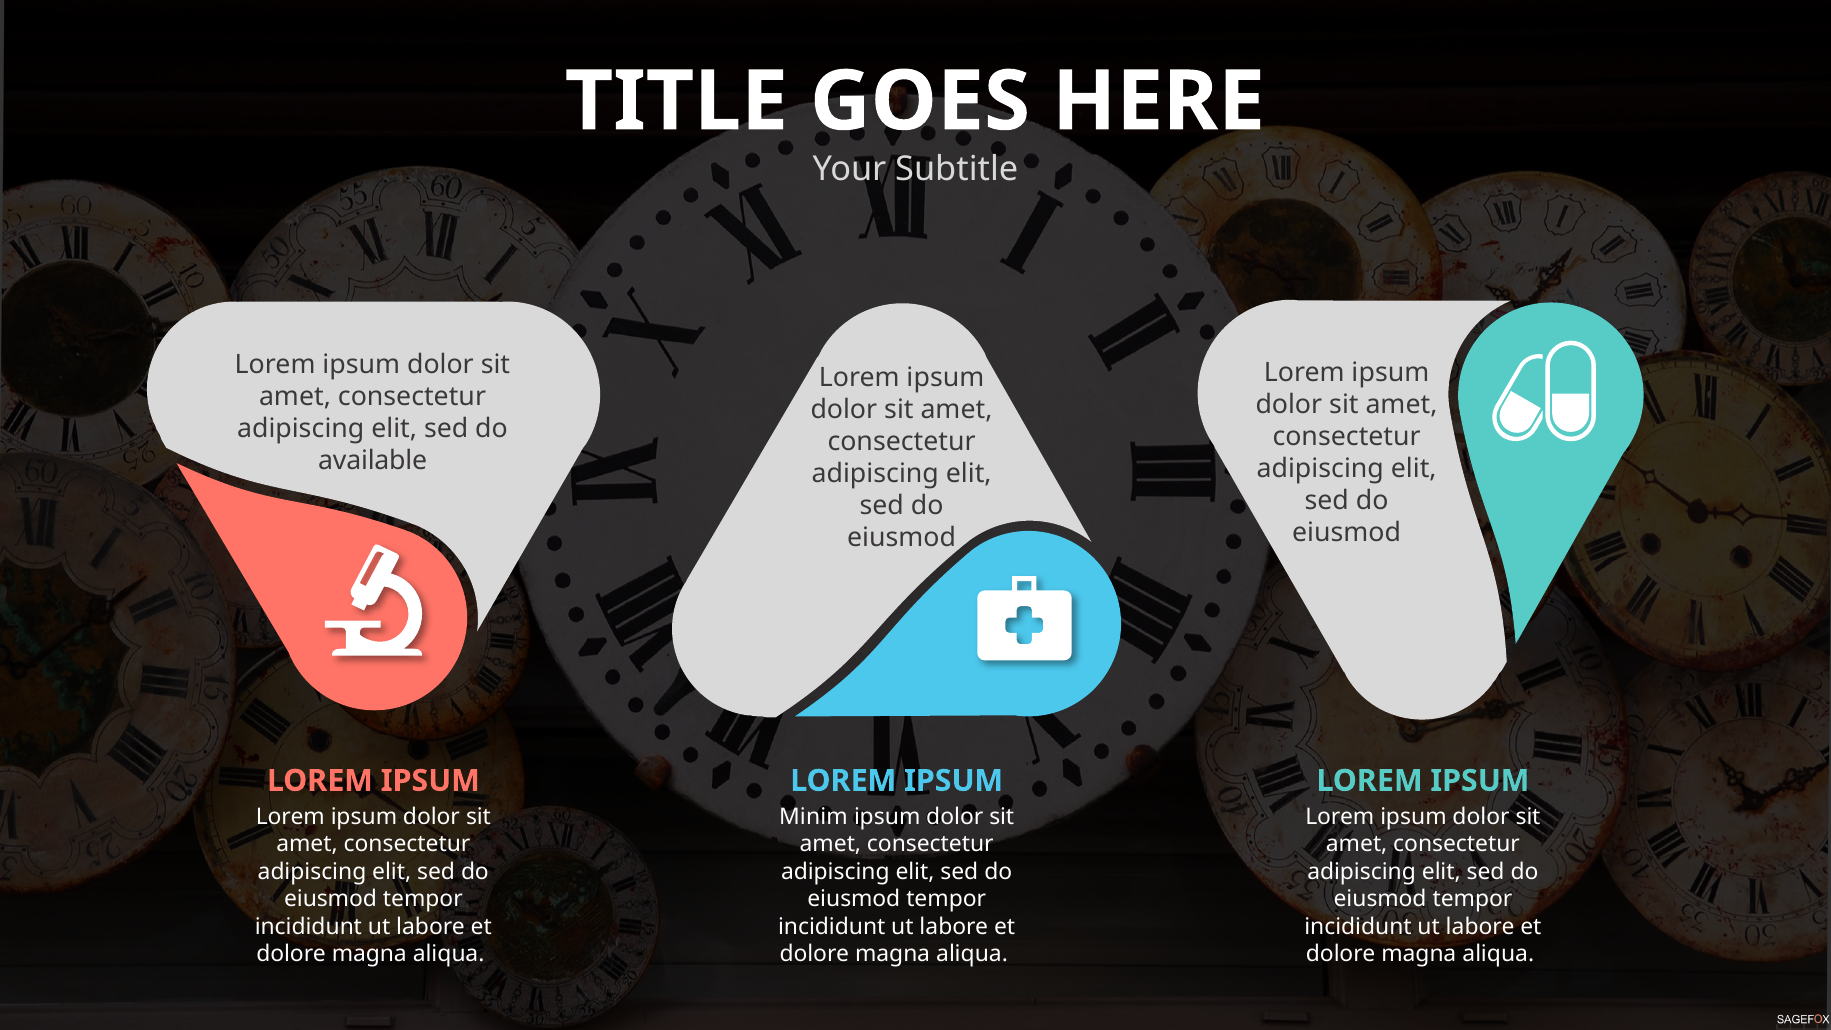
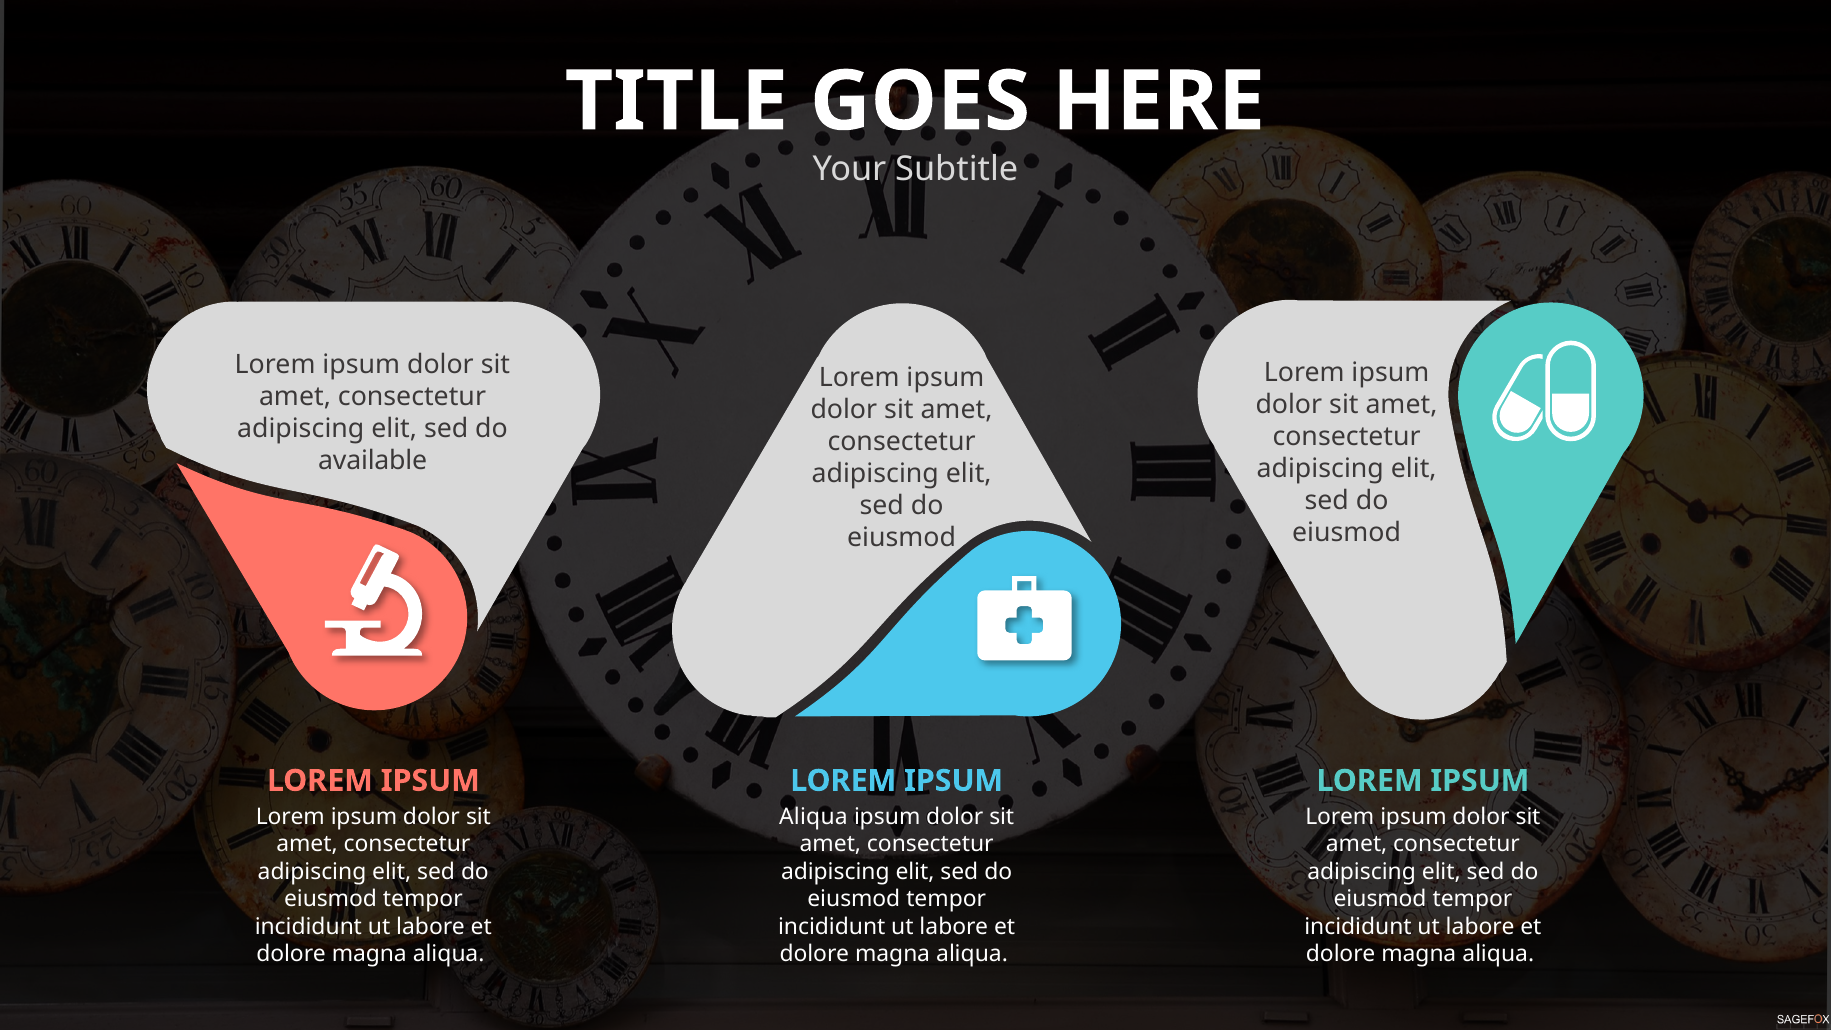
Minim: Minim -> Aliqua (813, 817)
